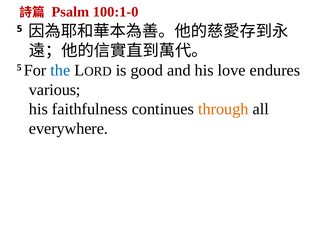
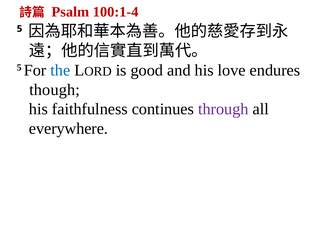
100:1-0: 100:1-0 -> 100:1-4 (116, 12)
various: various -> though (55, 90)
through colour: orange -> purple (223, 109)
